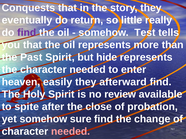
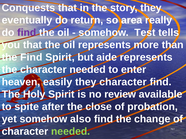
little: little -> area (132, 20)
the Past: Past -> Find (31, 57)
hide: hide -> aide (107, 57)
they afterward: afterward -> character (123, 82)
sure: sure -> also (81, 119)
needed colour: pink -> light green (71, 132)
